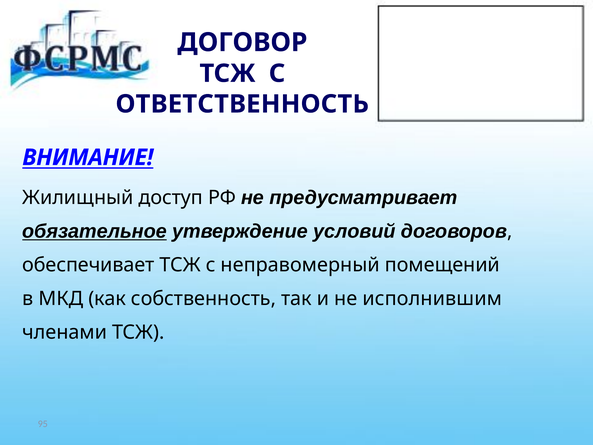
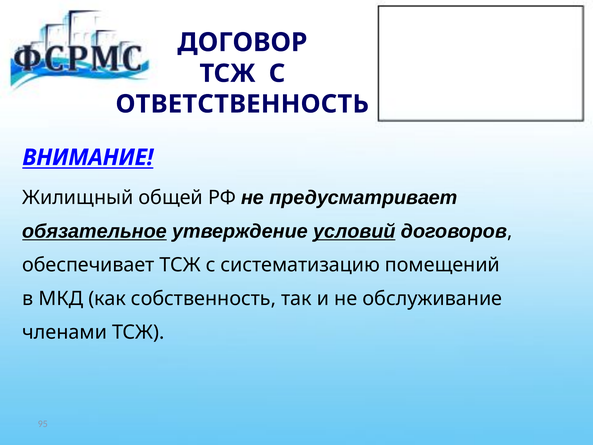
доступ: доступ -> общей (171, 198)
условий underline: none -> present (354, 231)
неправомерный: неправомерный -> систематизацию (300, 265)
исполнившим: исполнившим -> обслуживание (432, 298)
